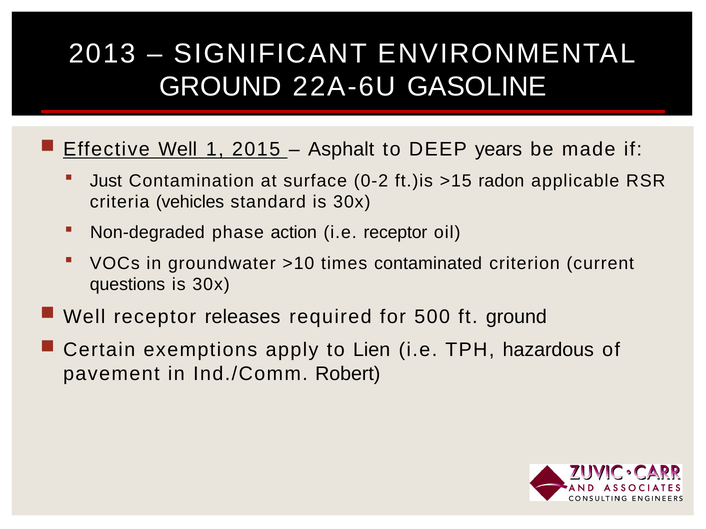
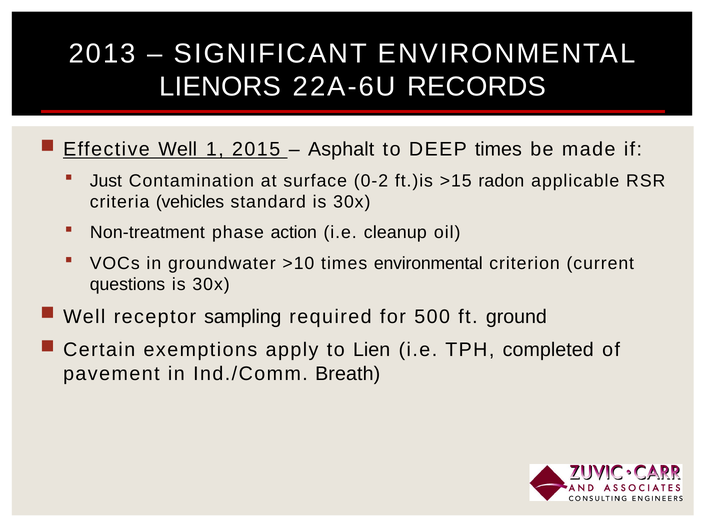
GROUND: GROUND -> LIENORS (220, 87)
GASOLINE: GASOLINE -> RECORDS (477, 87)
DEEP years: years -> times (498, 149)
Non-degraded: Non-degraded -> Non-treatment (147, 233)
i.e receptor: receptor -> cleanup (395, 233)
times contaminated: contaminated -> environmental (428, 263)
releases: releases -> sampling (243, 317)
hazardous: hazardous -> completed (548, 350)
Robert: Robert -> Breath (348, 374)
